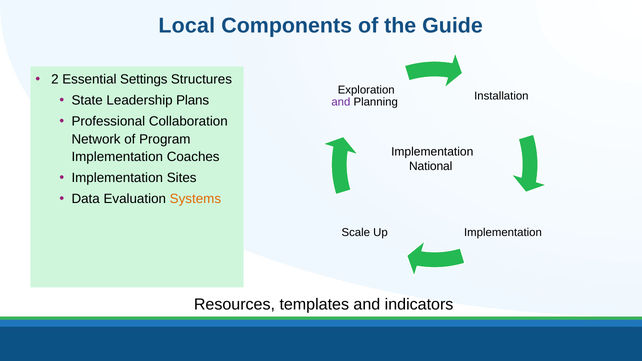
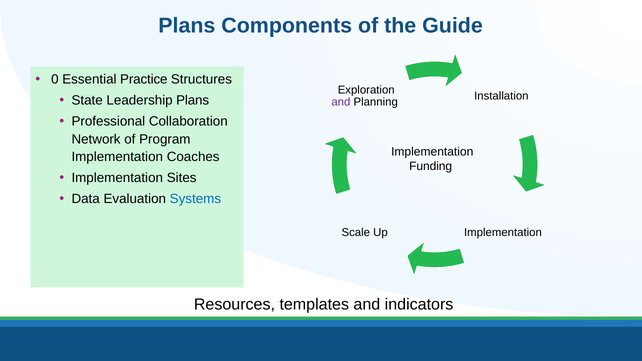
Local: Local -> Plans (187, 26)
2: 2 -> 0 (55, 80)
Settings: Settings -> Practice (144, 80)
National: National -> Funding (431, 166)
Systems colour: orange -> blue (195, 199)
